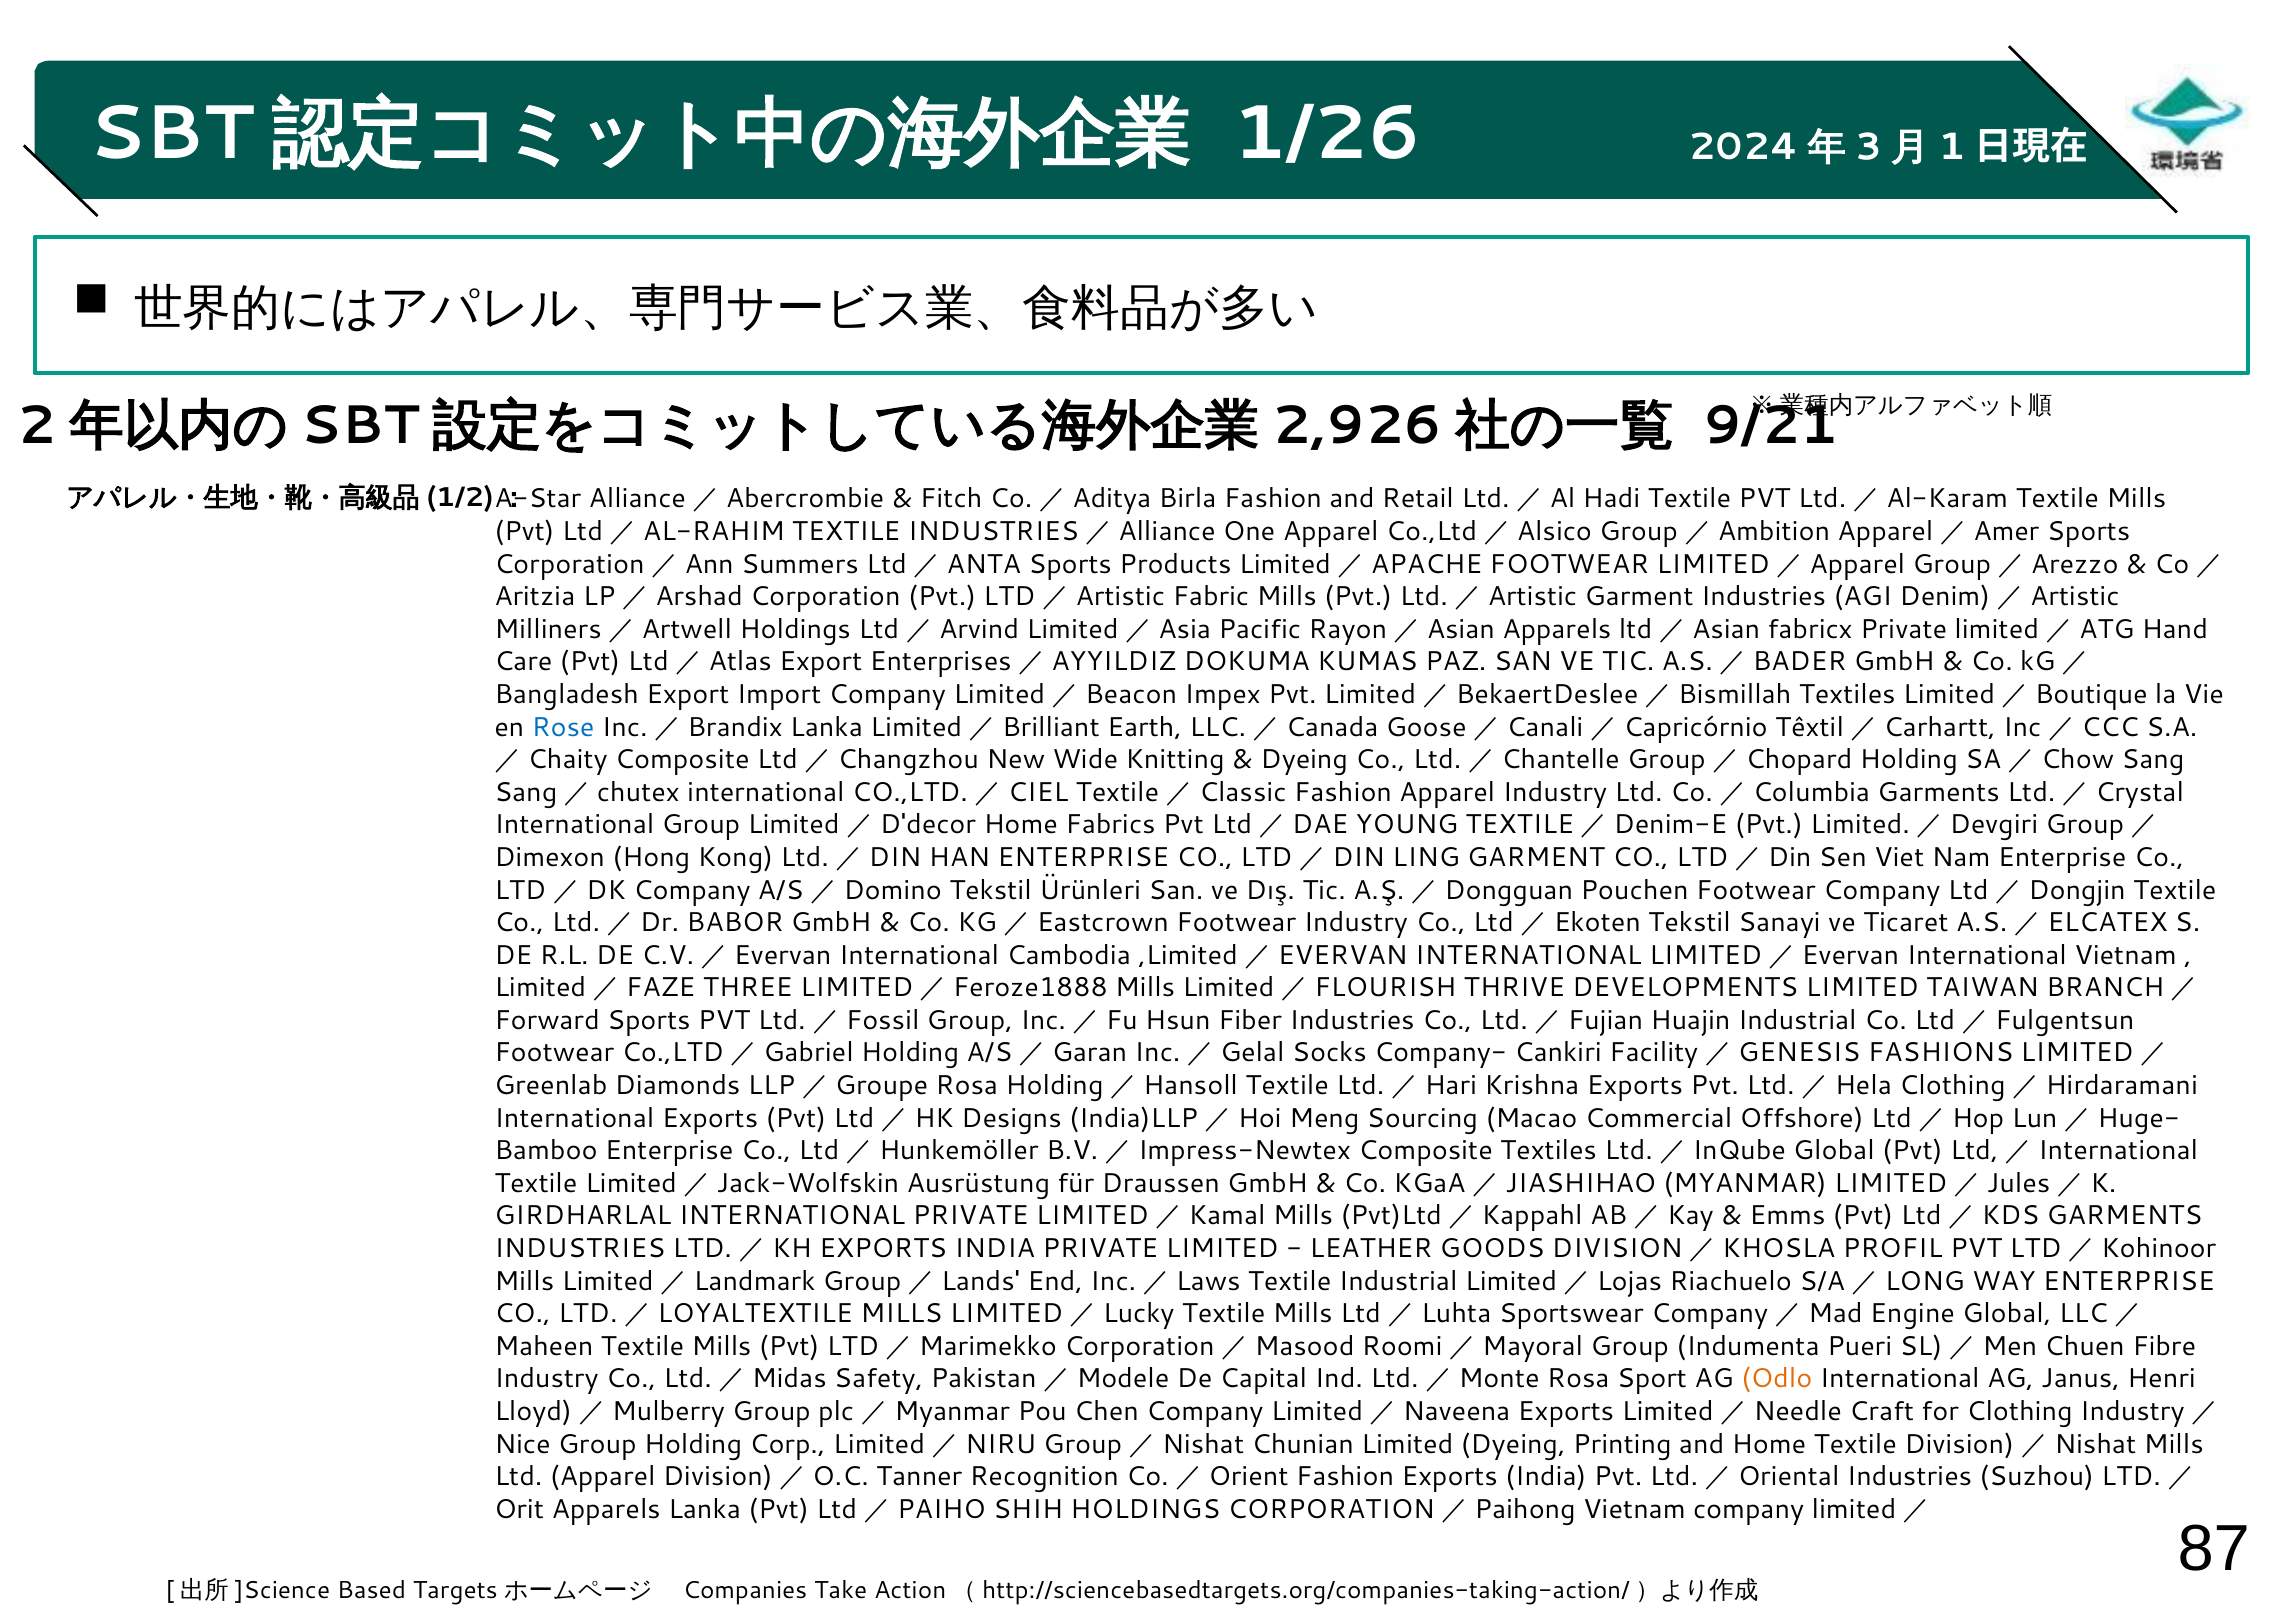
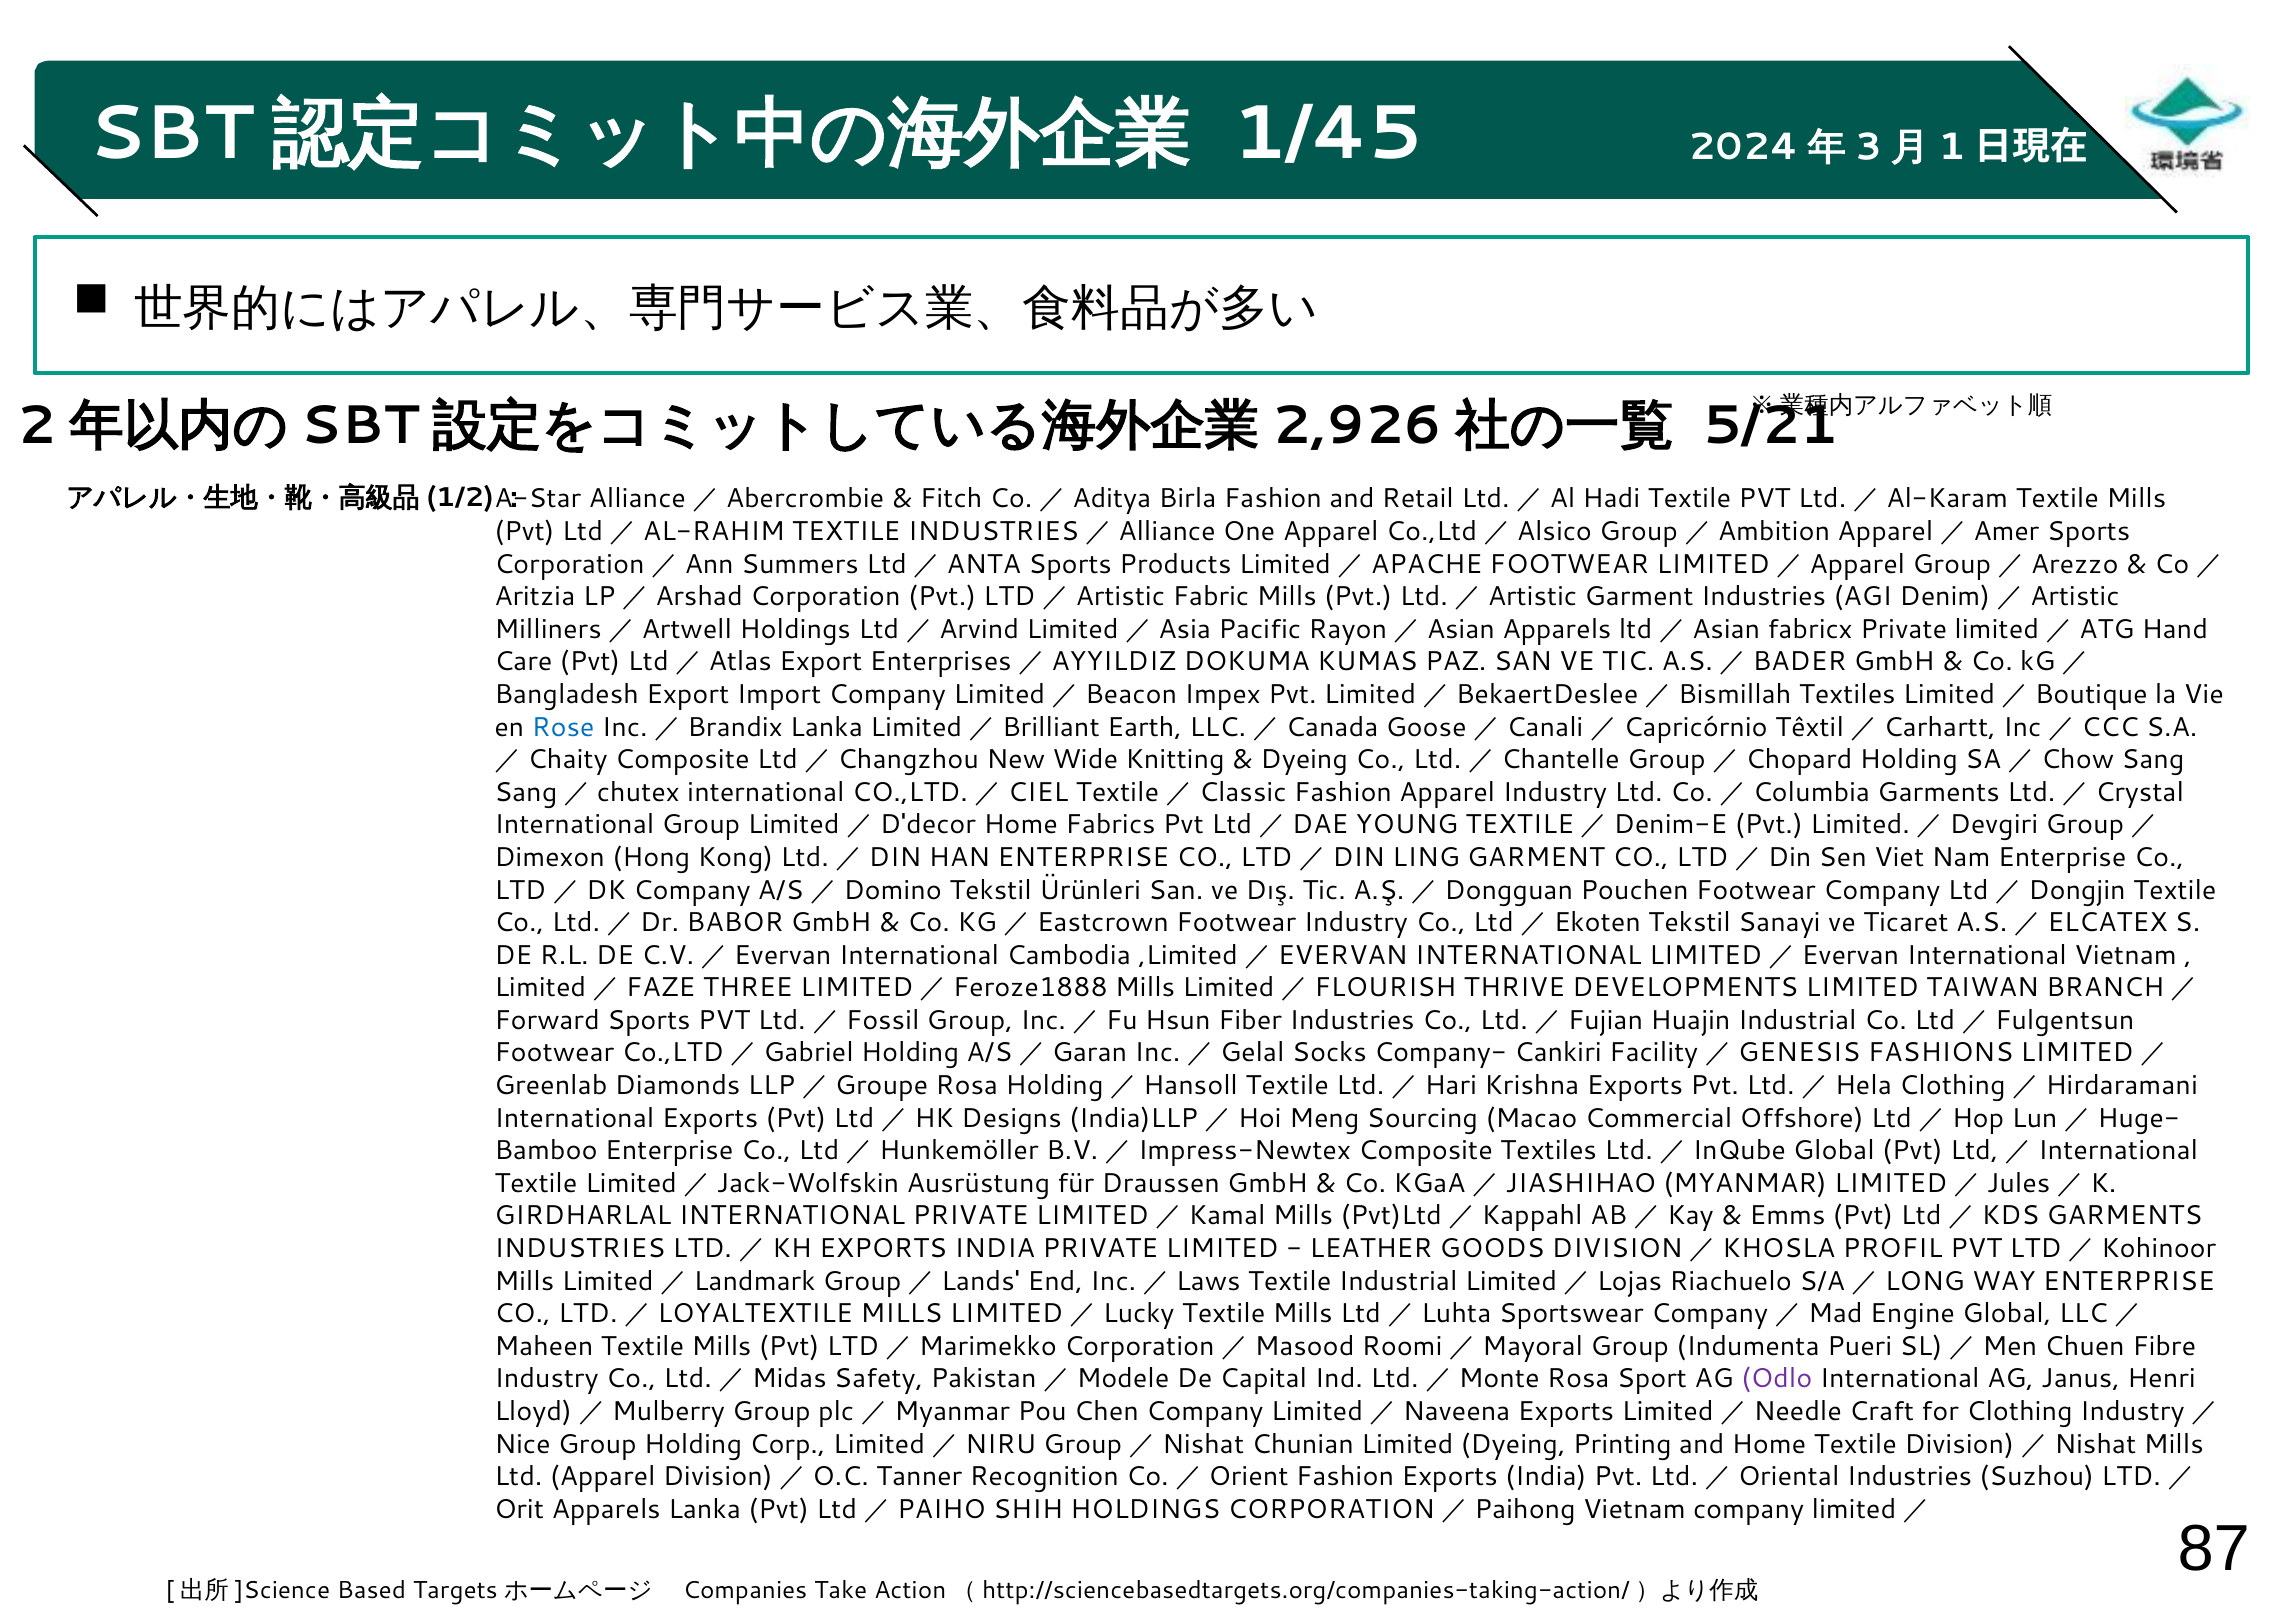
1/26: 1/26 -> 1/45 (1327, 133)
9/21: 9/21 -> 5/21 (1771, 425)
Odlo colour: orange -> purple (1777, 1379)
